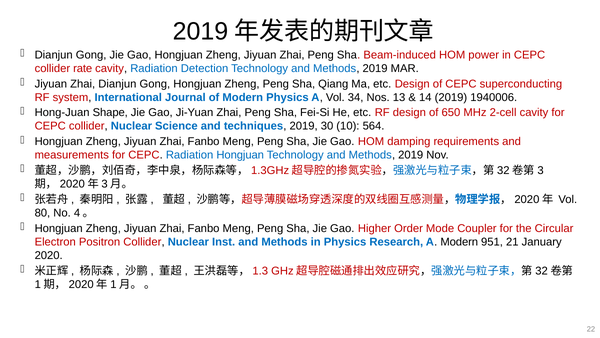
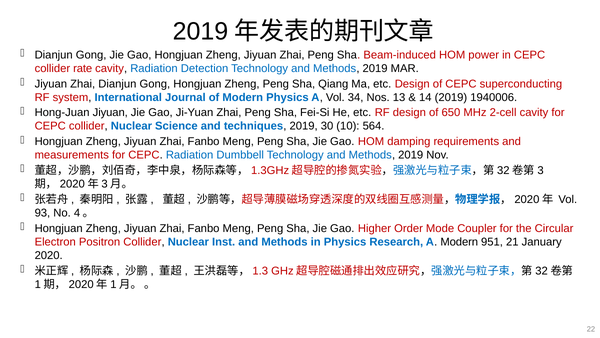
Hong-Juan Shape: Shape -> Jiyuan (110, 113)
Radiation Hongjuan: Hongjuan -> Dumbbell (240, 155)
80: 80 -> 93 (42, 213)
